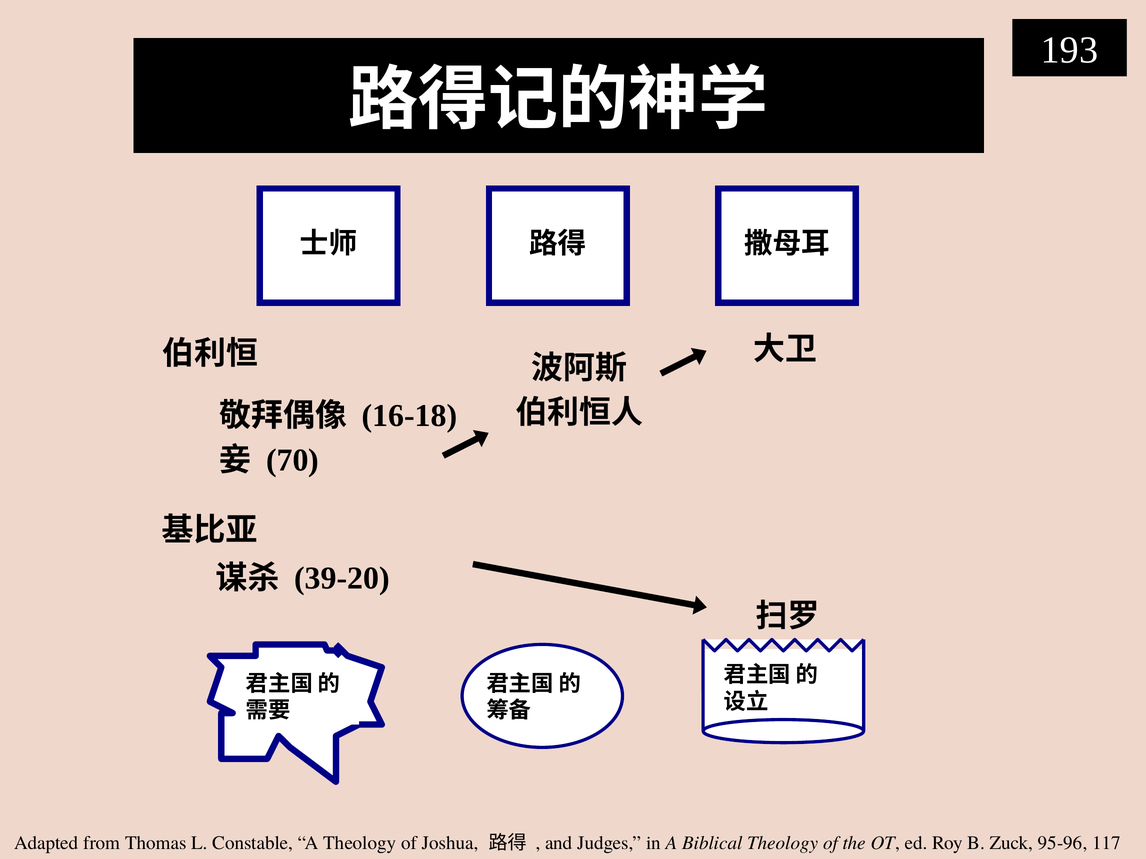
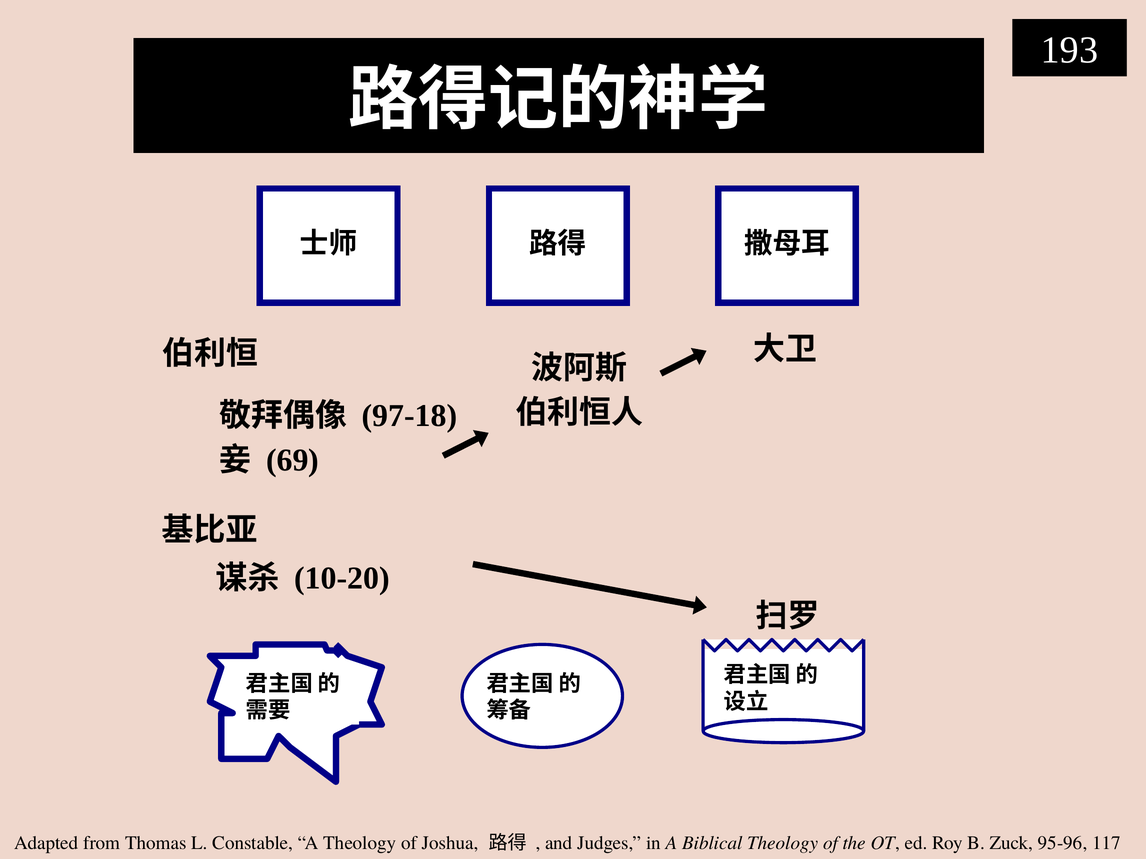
16-18: 16-18 -> 97-18 (409, 416)
70: 70 -> 69 (293, 461)
39-20: 39-20 -> 10-20 (342, 579)
